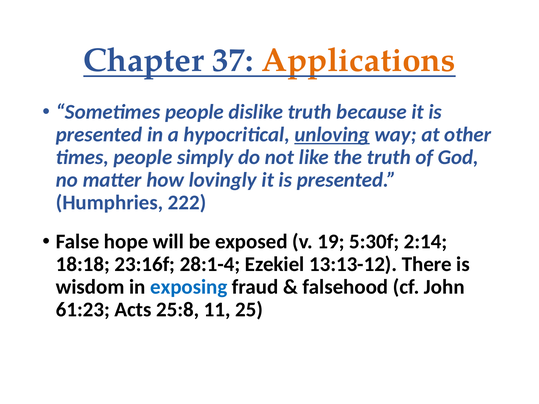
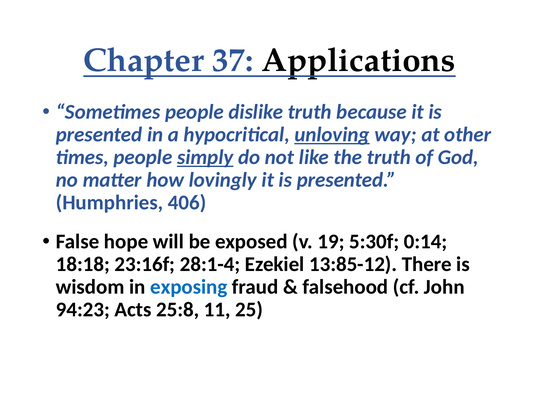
Applications colour: orange -> black (358, 60)
simply underline: none -> present (205, 157)
222: 222 -> 406 (187, 203)
2:14: 2:14 -> 0:14 (426, 242)
13:13-12: 13:13-12 -> 13:85-12 (353, 264)
61:23: 61:23 -> 94:23 (83, 310)
